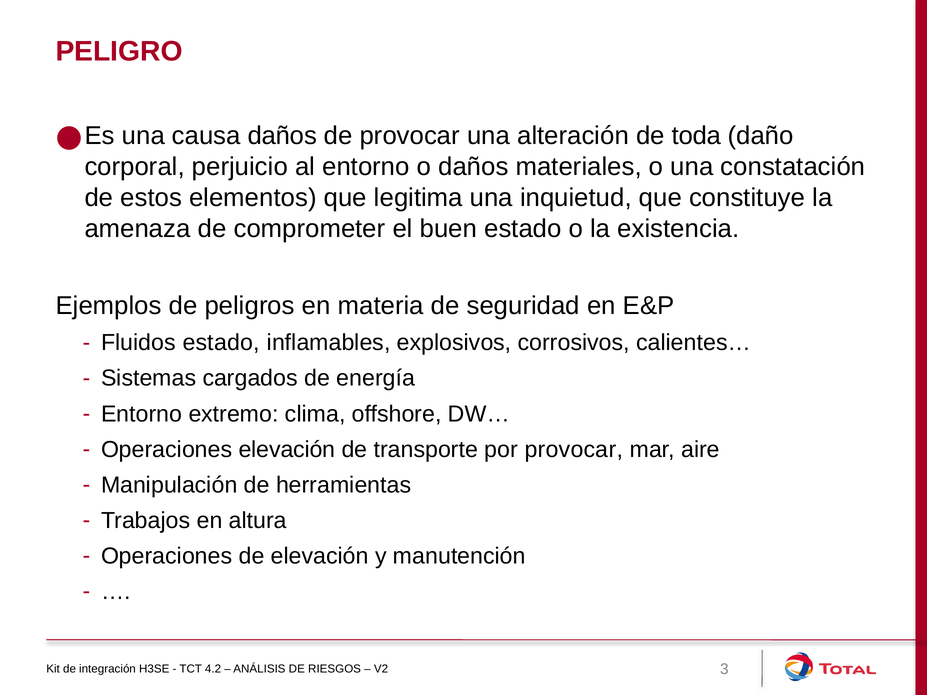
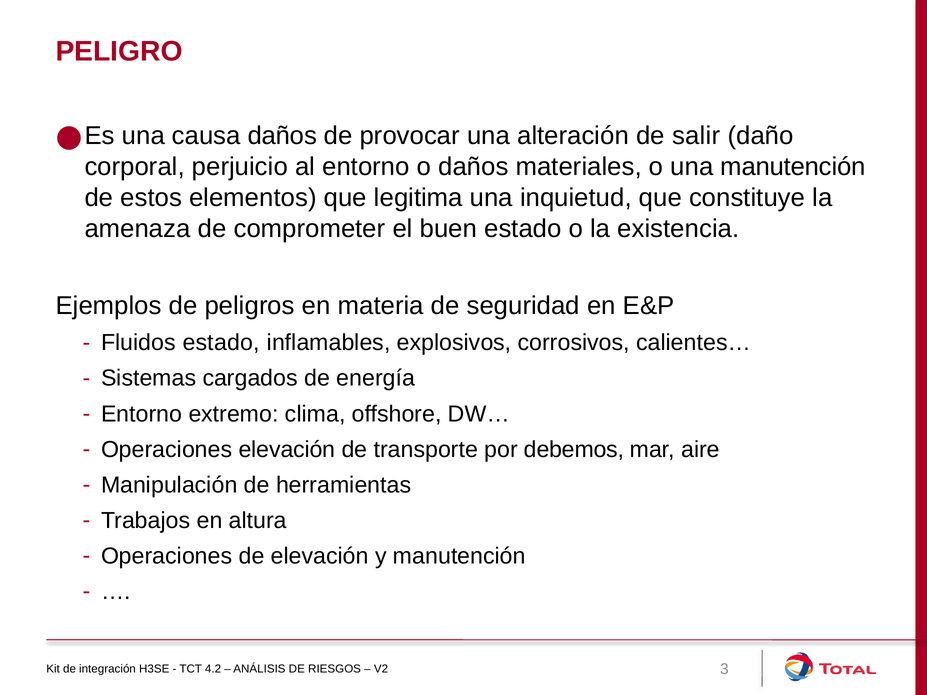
toda: toda -> salir (696, 136)
una constatación: constatación -> manutención (793, 167)
por provocar: provocar -> debemos (574, 450)
